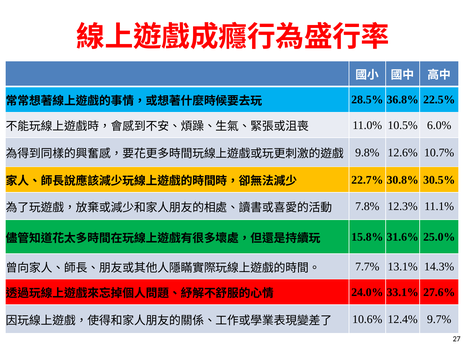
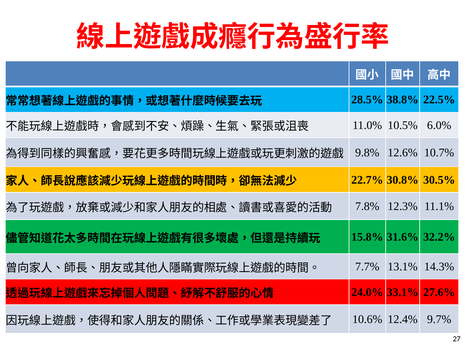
36.8%: 36.8% -> 38.8% (403, 100)
25.0%: 25.0% -> 32.2% (439, 237)
